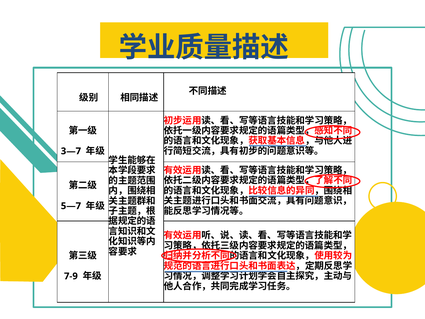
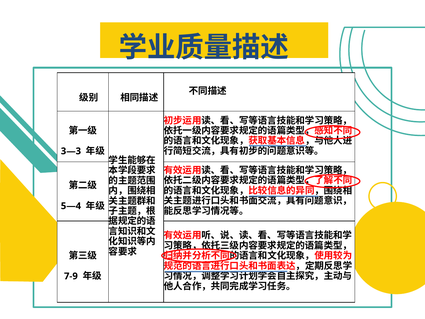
3—7: 3—7 -> 3—3 (71, 151)
5—7: 5—7 -> 5—4 (71, 206)
